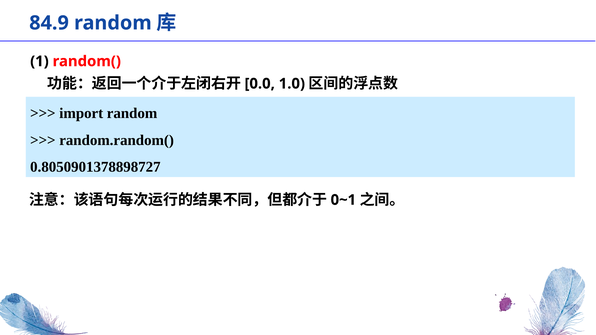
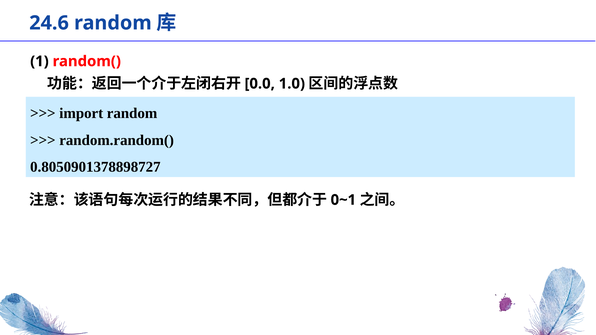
84.9: 84.9 -> 24.6 (49, 23)
